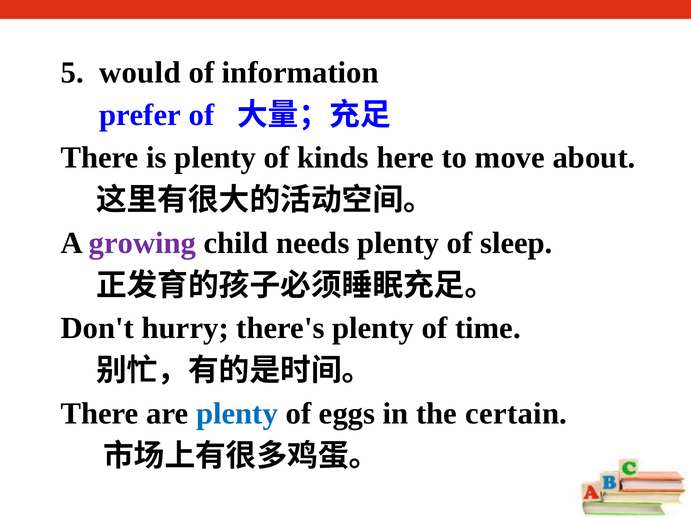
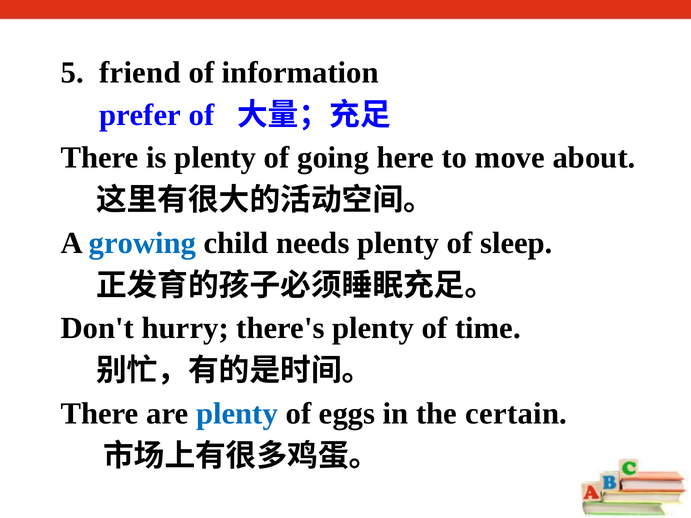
would: would -> friend (140, 73)
kinds: kinds -> going (333, 158)
growing colour: purple -> blue (142, 243)
